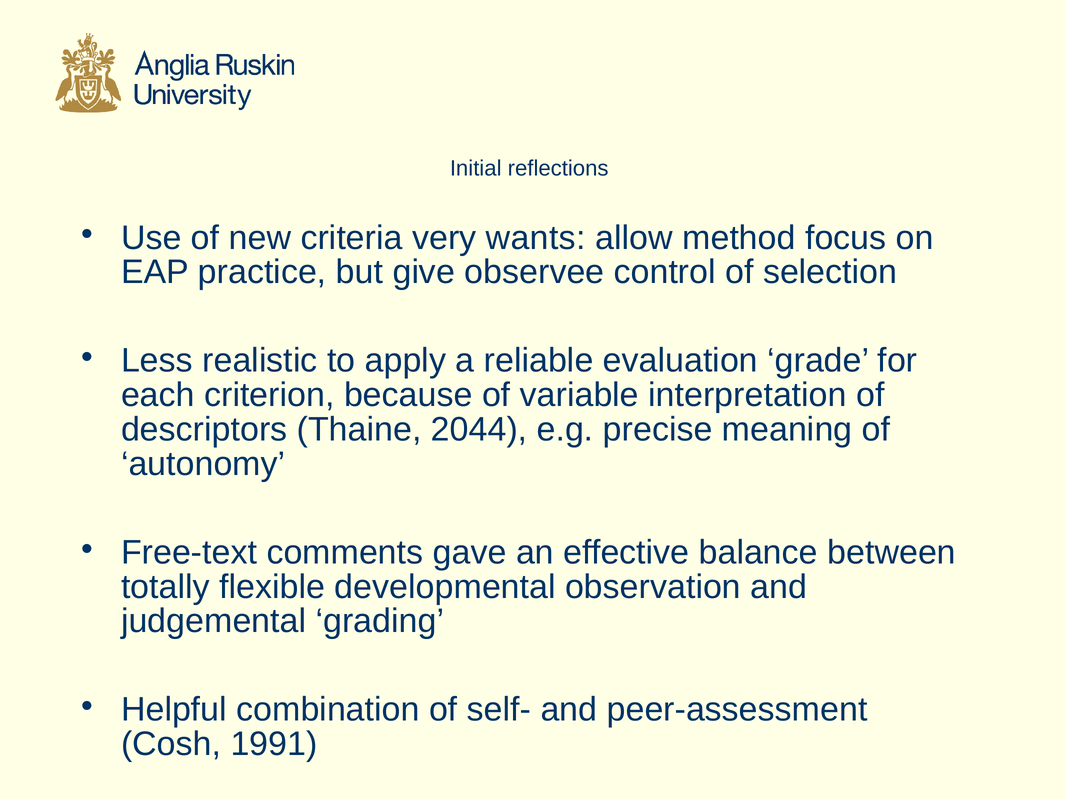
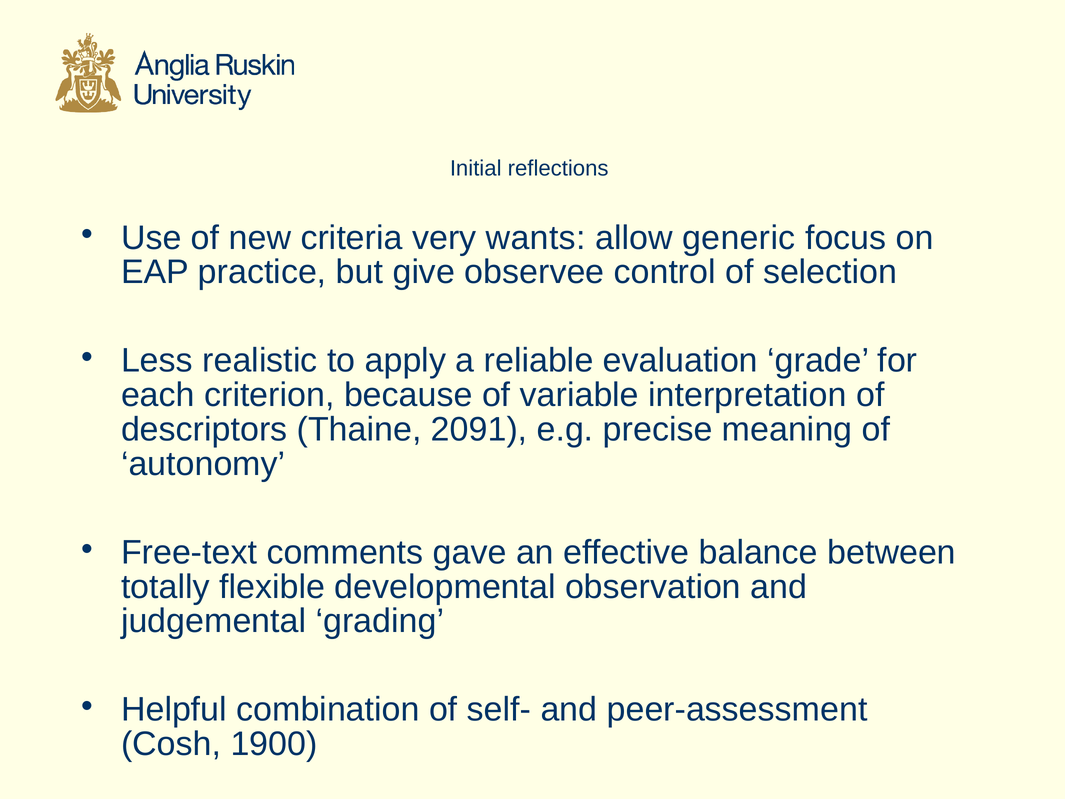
method: method -> generic (739, 238)
2044: 2044 -> 2091 (479, 429)
1991: 1991 -> 1900 (274, 744)
